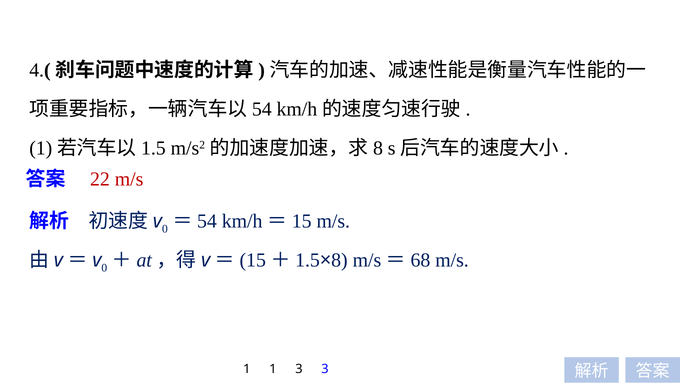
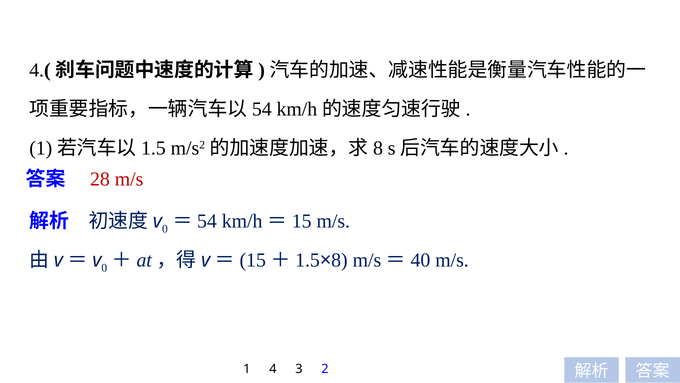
22: 22 -> 28 (100, 179)
68: 68 -> 40 (420, 260)
1 1: 1 -> 4 (273, 369)
3 3: 3 -> 2 (325, 369)
